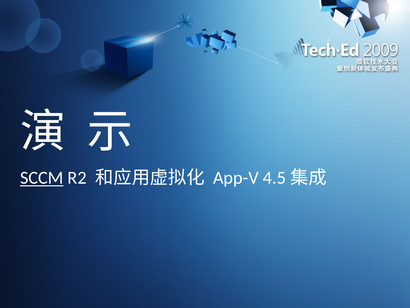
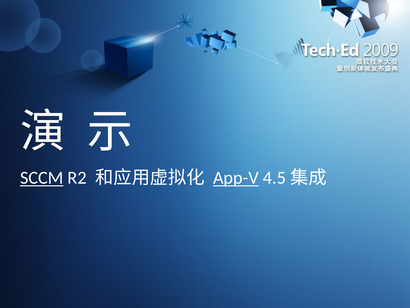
App-V underline: none -> present (236, 178)
